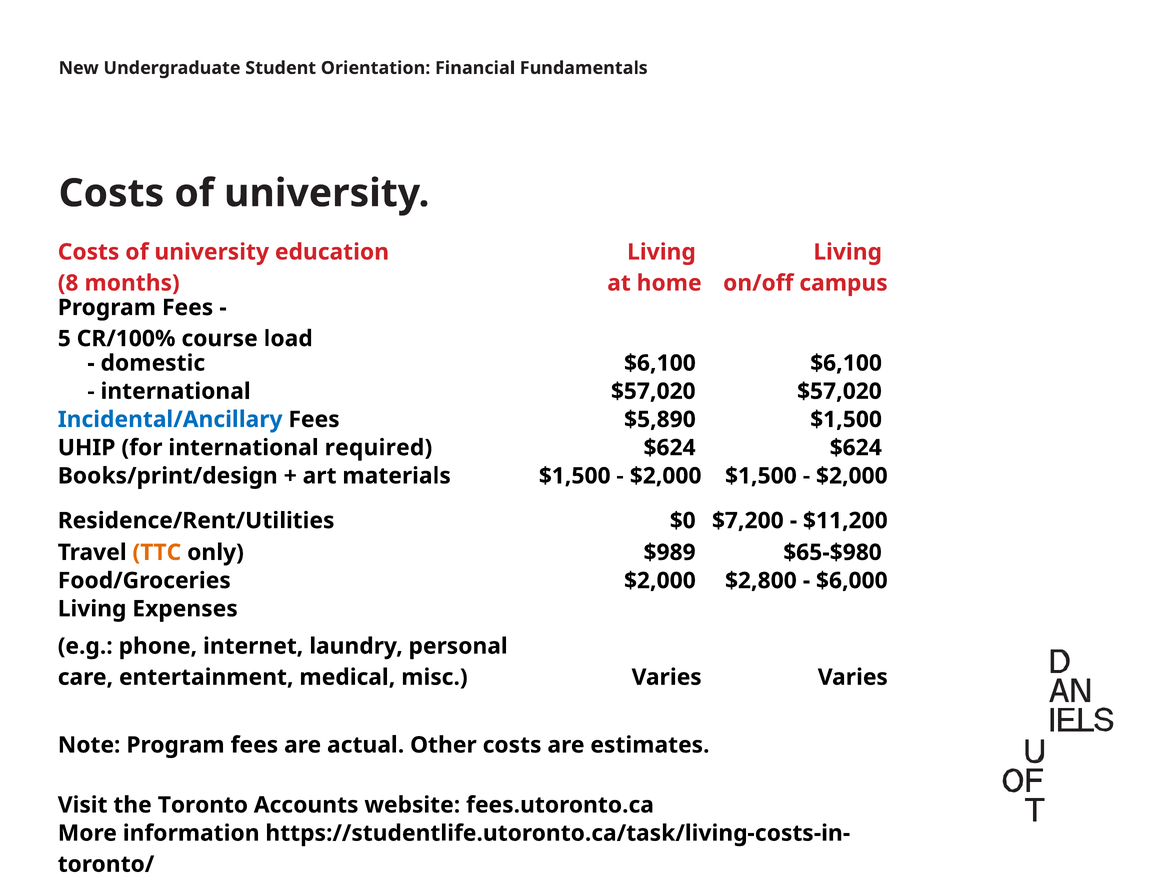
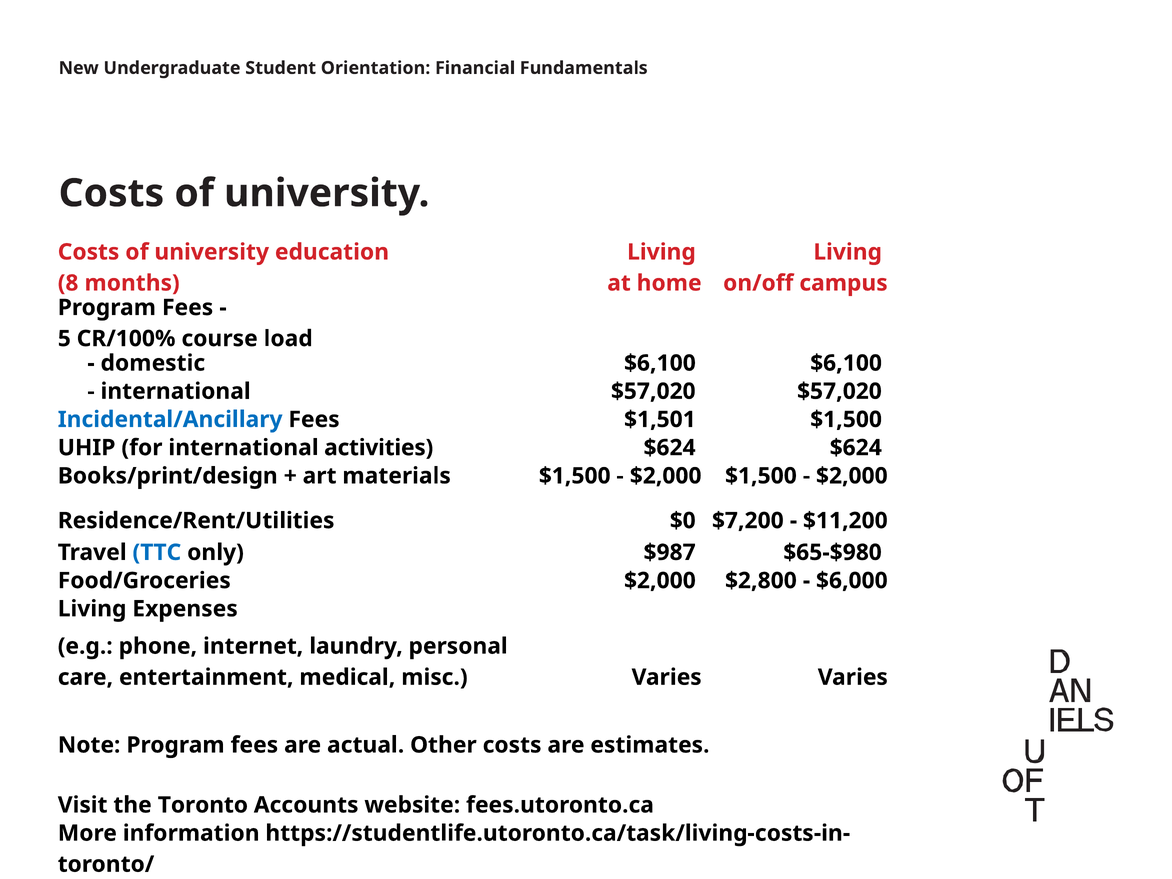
$5,890: $5,890 -> $1,501 (660, 420)
required: required -> activities (379, 448)
TTC colour: orange -> blue (157, 552)
$989: $989 -> $987 (670, 552)
